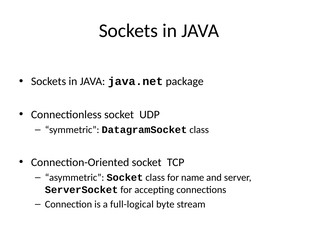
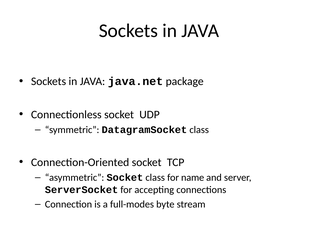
full-logical: full-logical -> full-modes (132, 205)
